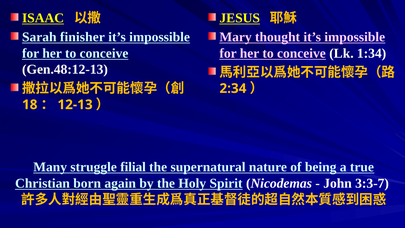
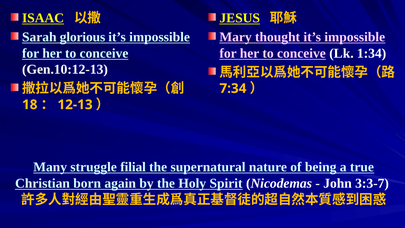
finisher: finisher -> glorious (82, 37)
Gen.48:12-13: Gen.48:12-13 -> Gen.10:12-13 (65, 69)
2:34: 2:34 -> 7:34 (233, 88)
